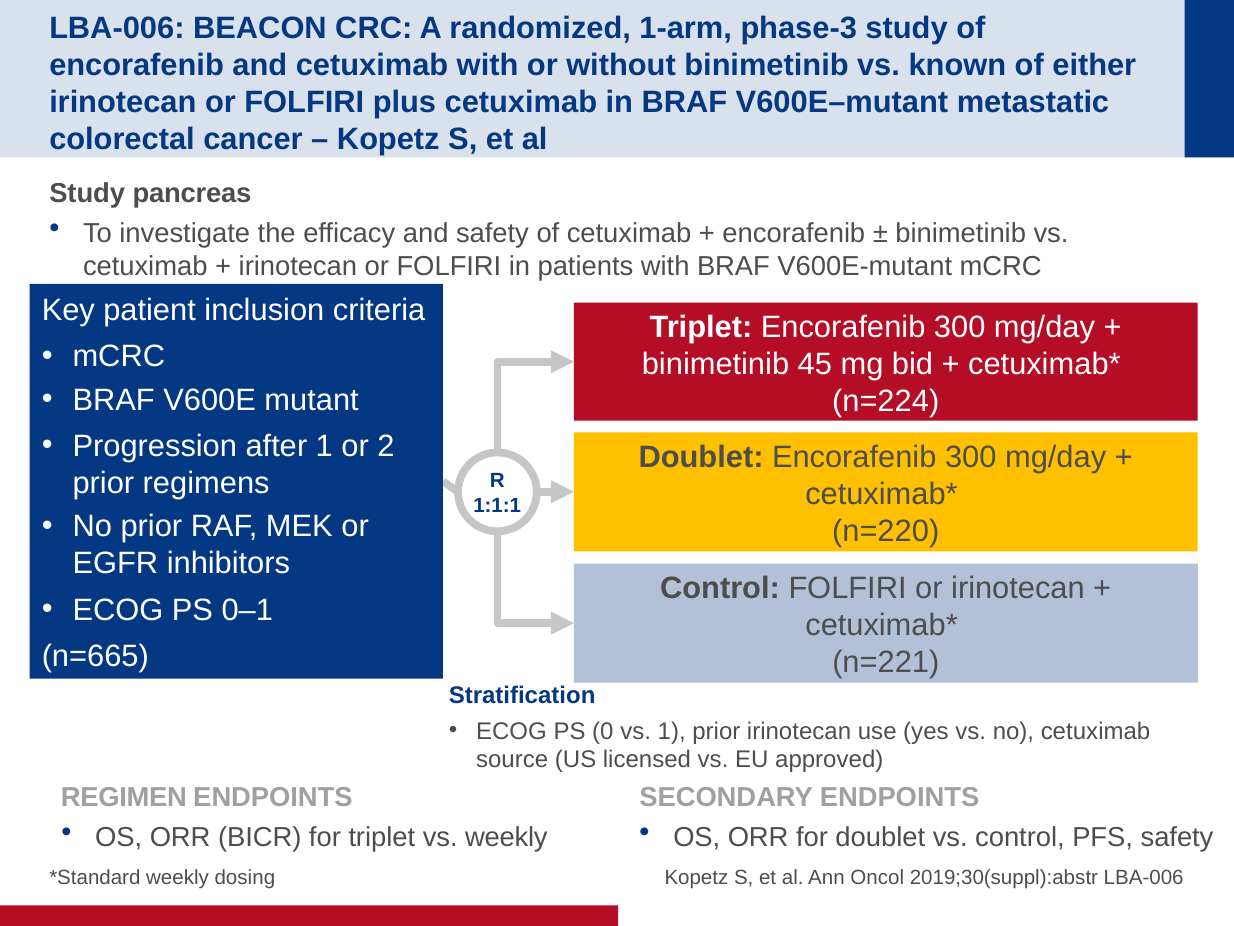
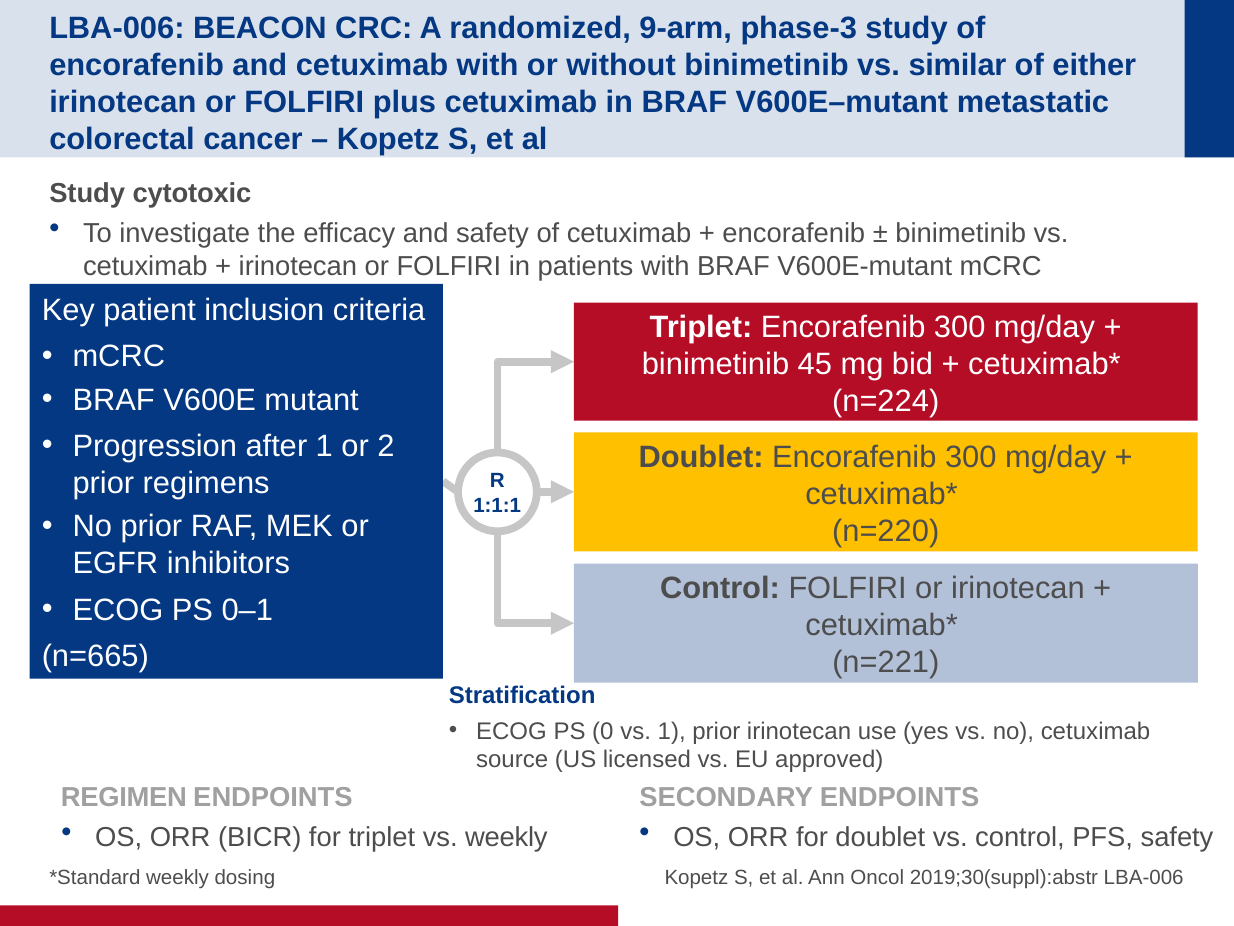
1-arm: 1-arm -> 9-arm (686, 28)
known: known -> similar (957, 65)
pancreas: pancreas -> cytotoxic (192, 194)
